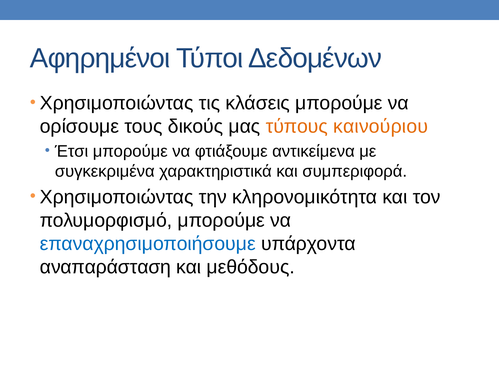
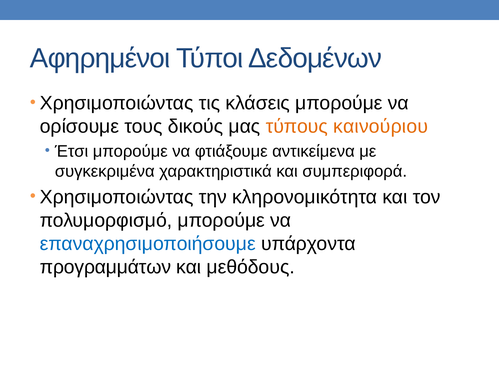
αναπαράσταση: αναπαράσταση -> προγραμμάτων (106, 266)
